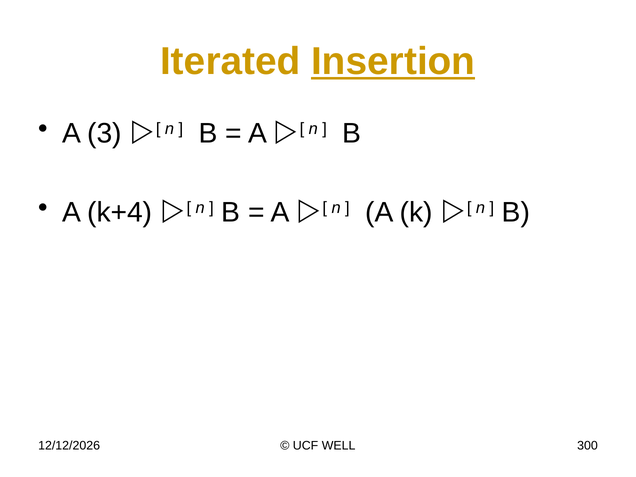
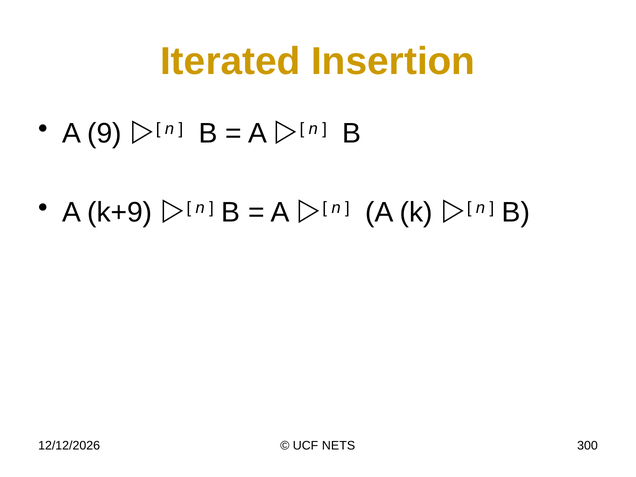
Insertion underline: present -> none (393, 62)
3: 3 -> 9 (104, 133)
k+4: k+4 -> k+9 (120, 213)
WELL: WELL -> NETS (339, 446)
